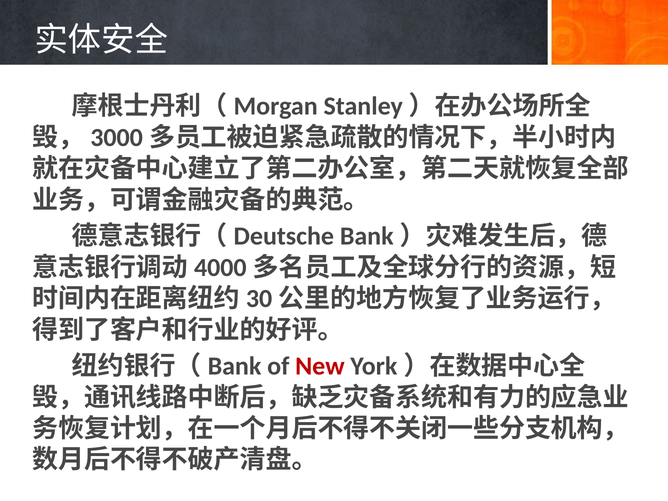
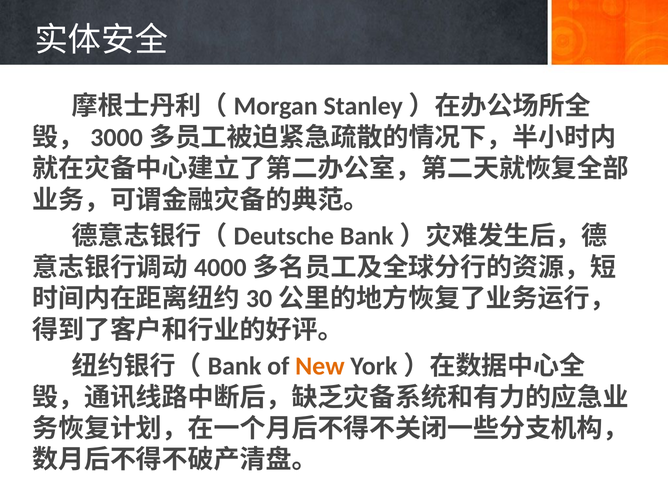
New colour: red -> orange (320, 366)
